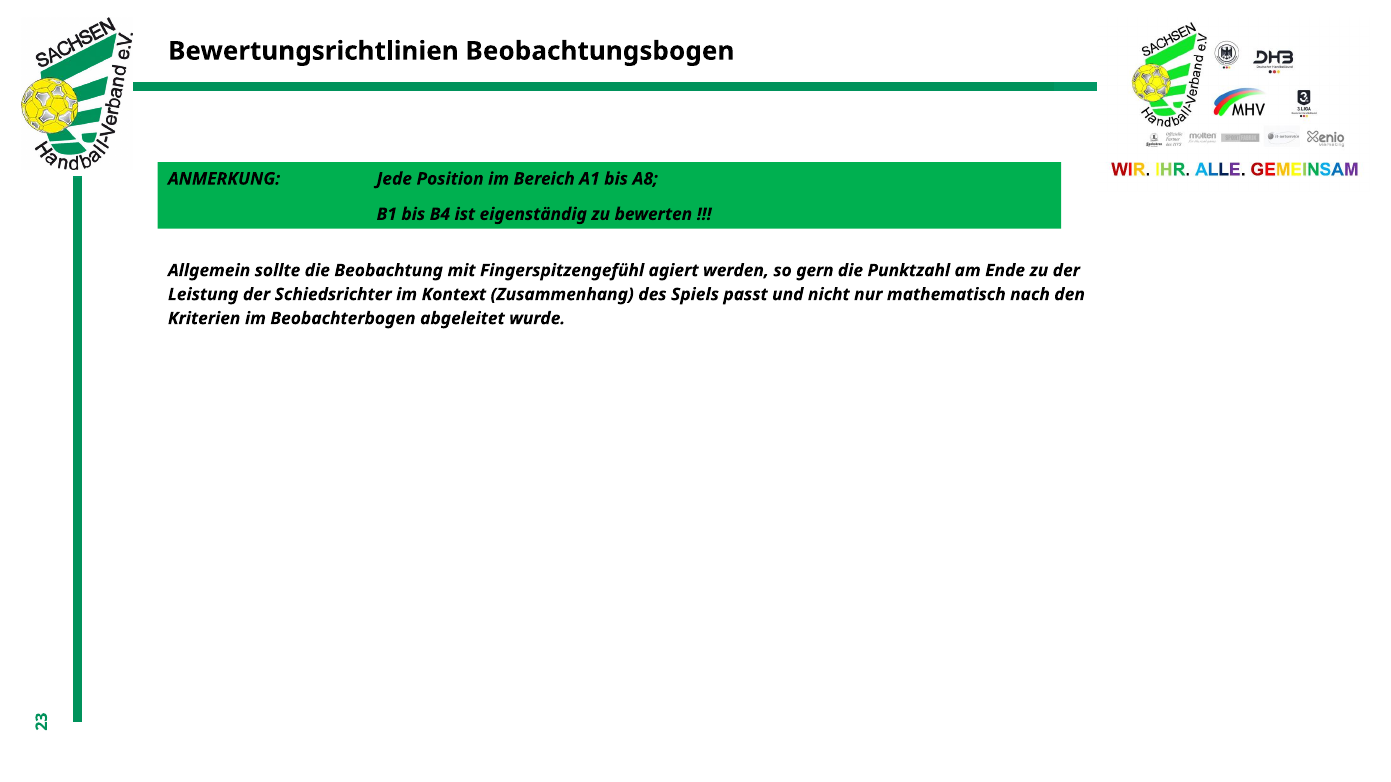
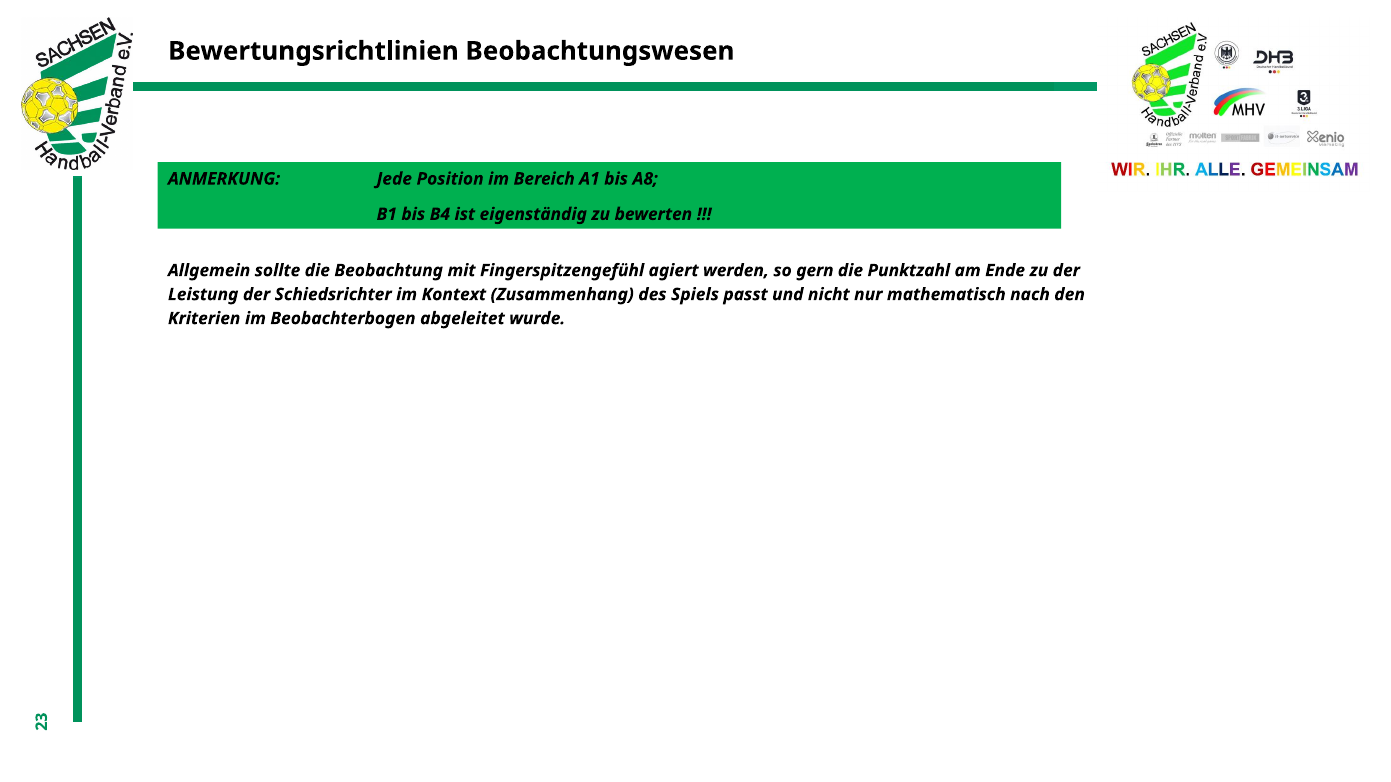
Beobachtungsbogen: Beobachtungsbogen -> Beobachtungswesen (600, 51)
